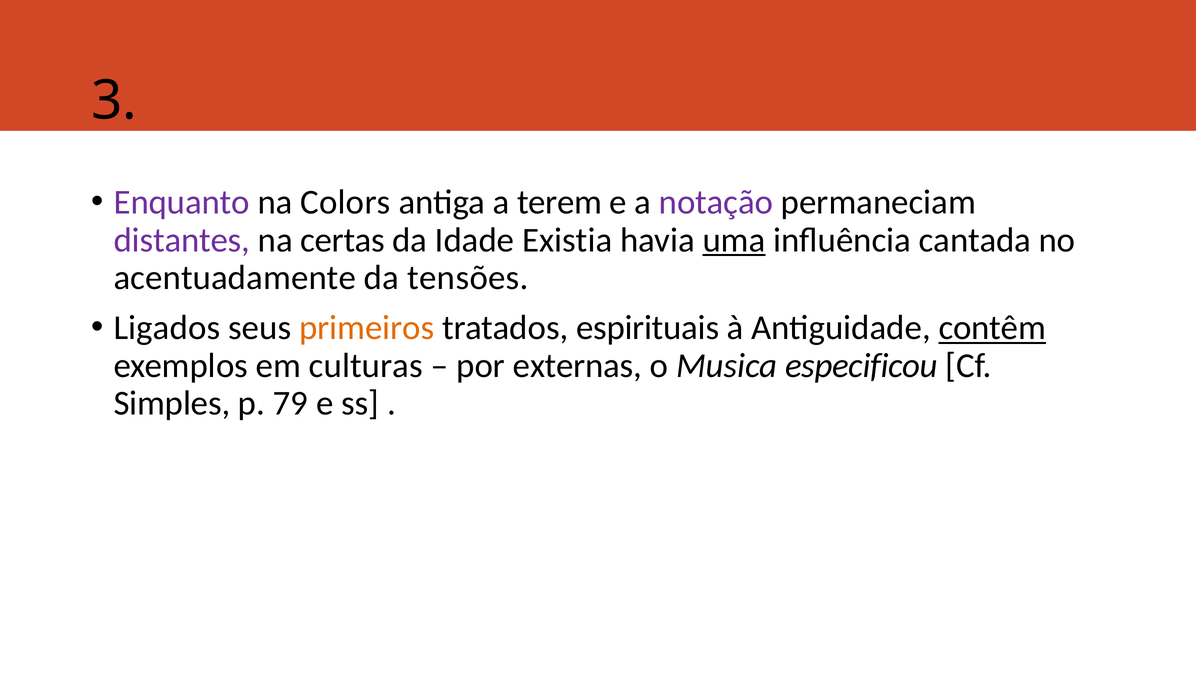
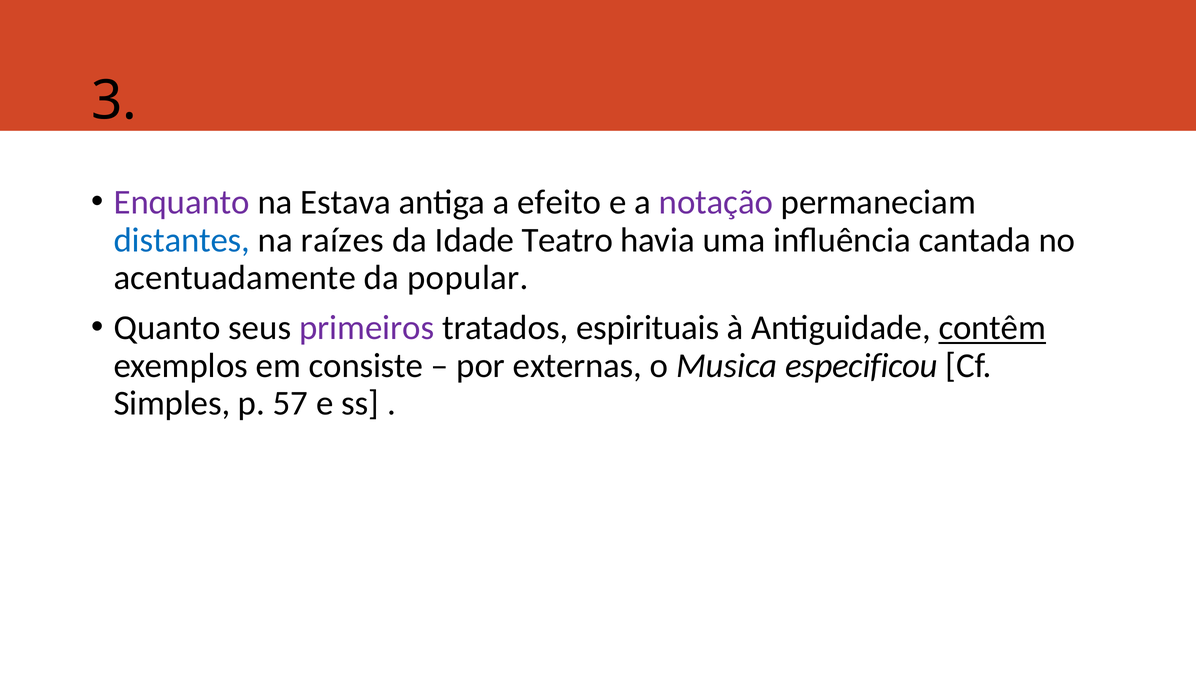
Colors: Colors -> Estava (346, 202)
terem: terem -> efeito (559, 202)
distantes colour: purple -> blue (182, 240)
certas: certas -> raízes (342, 240)
Existia: Existia -> Teatro (567, 240)
uma underline: present -> none (734, 240)
tensões: tensões -> popular (468, 278)
Ligados: Ligados -> Quanto (167, 328)
primeiros colour: orange -> purple (367, 328)
culturas: culturas -> consiste (366, 365)
79: 79 -> 57 (290, 403)
